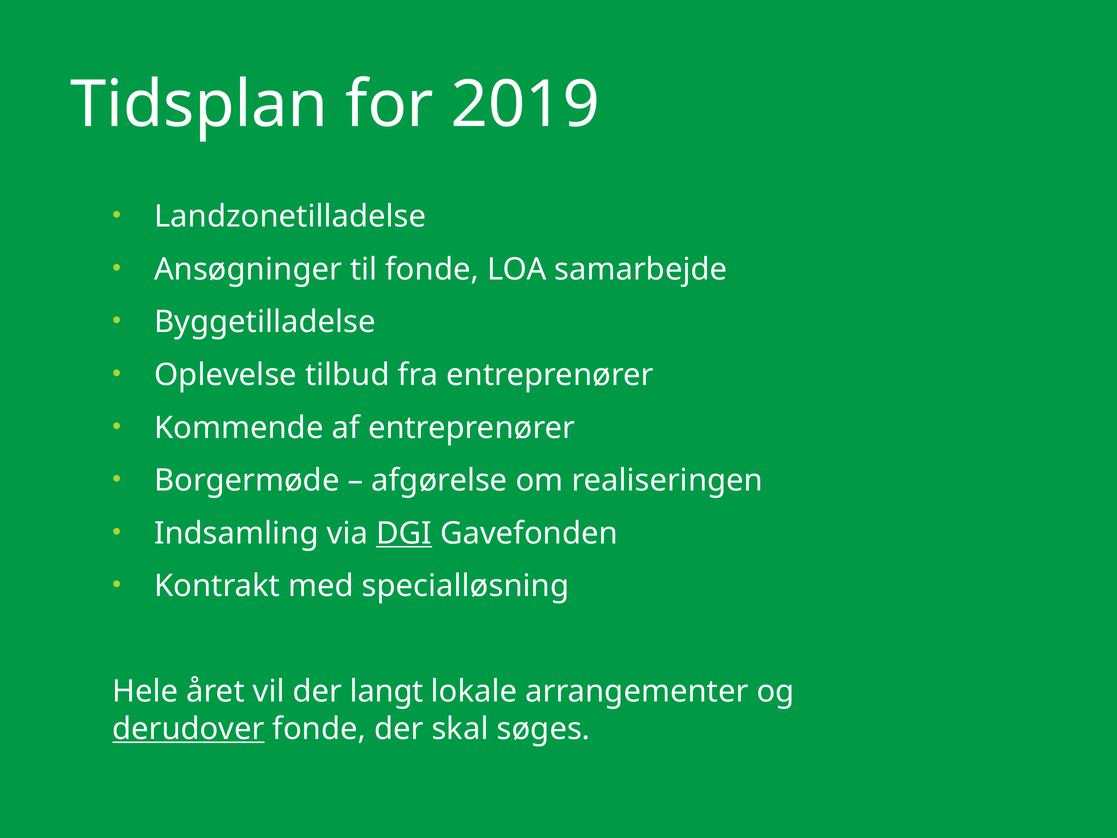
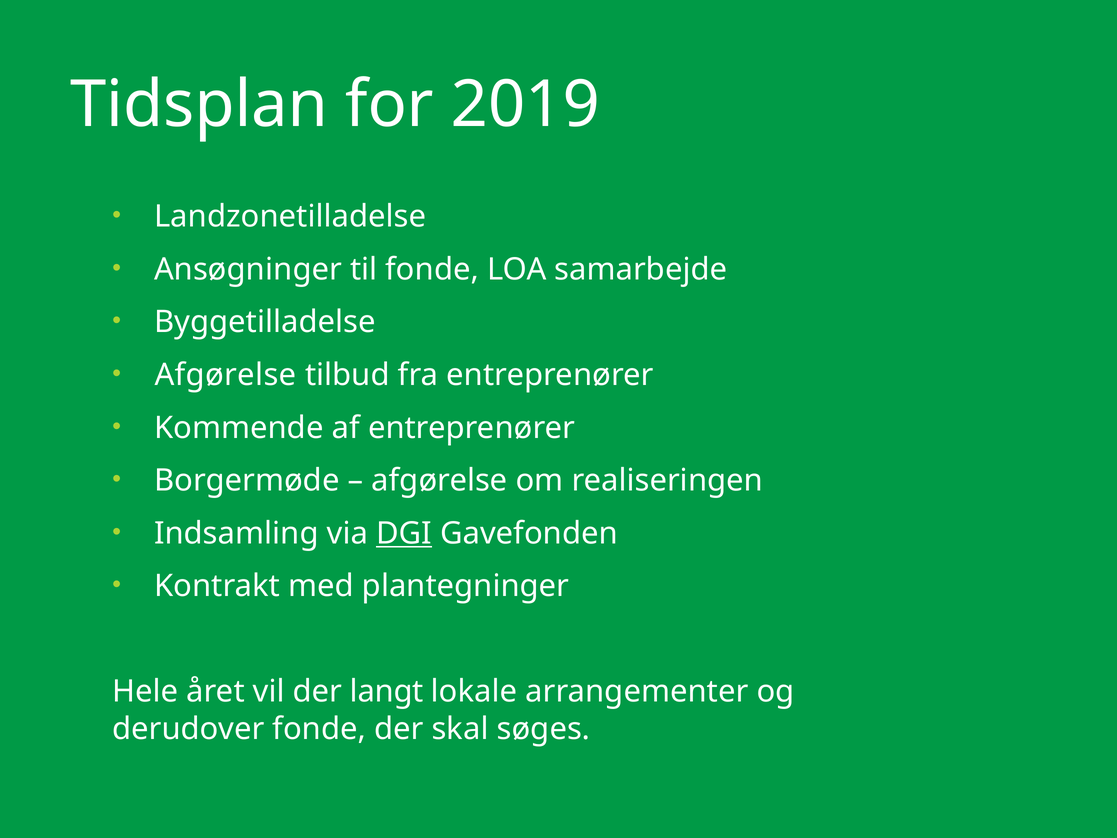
Oplevelse: Oplevelse -> Afgørelse (225, 375)
specialløsning: specialløsning -> plantegninger (466, 586)
derudover underline: present -> none (188, 729)
